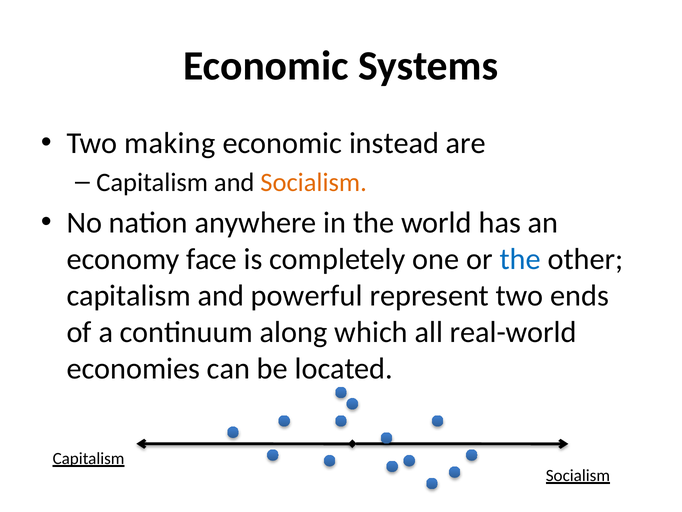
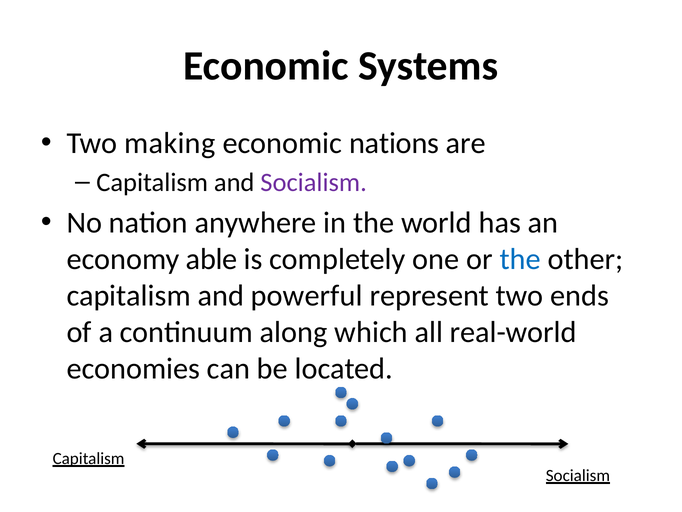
instead: instead -> nations (394, 143)
Socialism colour: orange -> purple (314, 182)
face: face -> able (212, 259)
